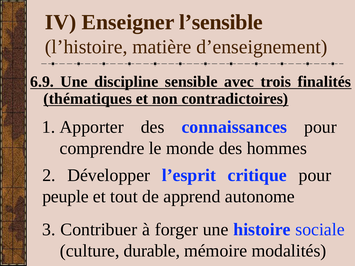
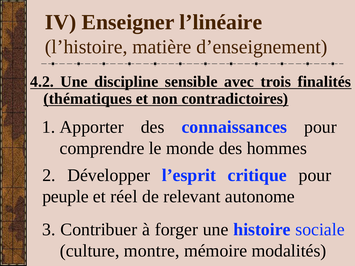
l’sensible: l’sensible -> l’linéaire (221, 22)
6.9: 6.9 -> 4.2 (42, 82)
tout: tout -> réel (124, 197)
apprend: apprend -> relevant (192, 197)
durable: durable -> montre (152, 251)
